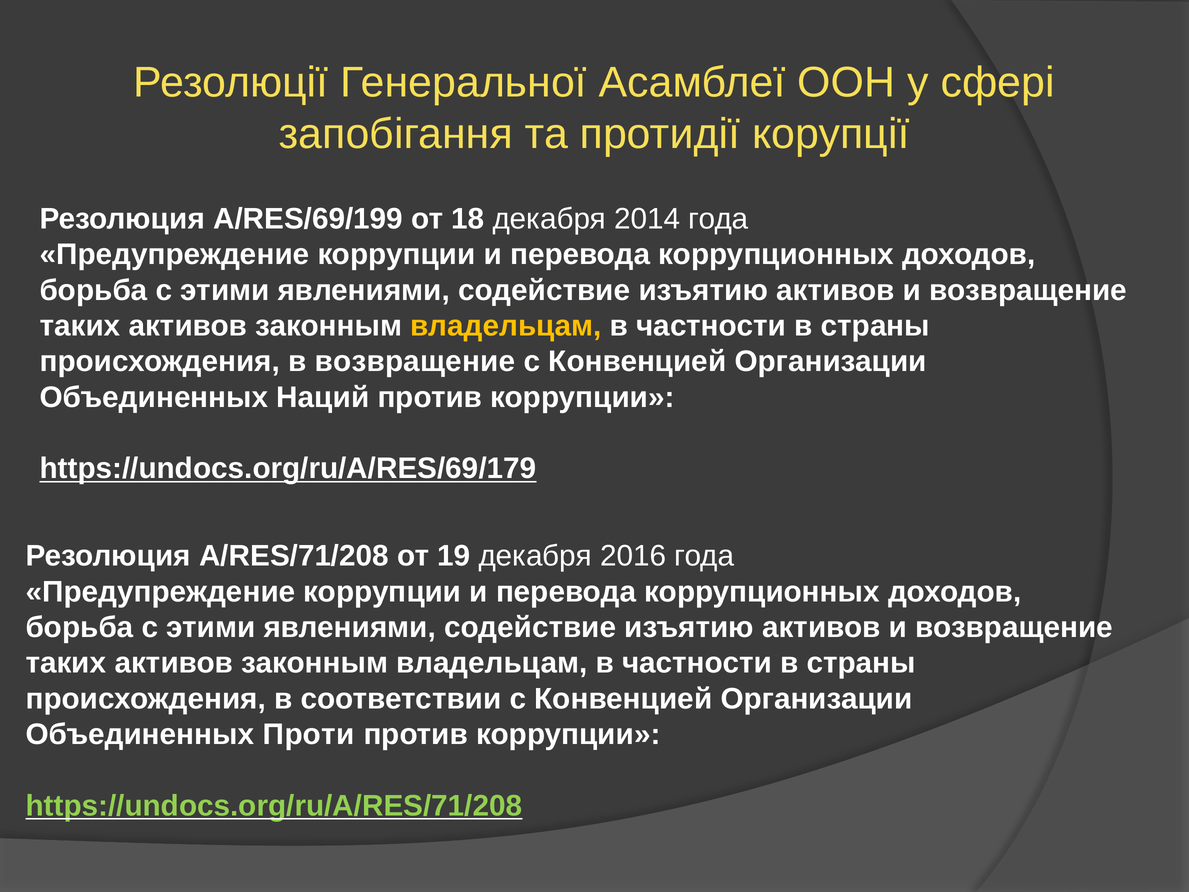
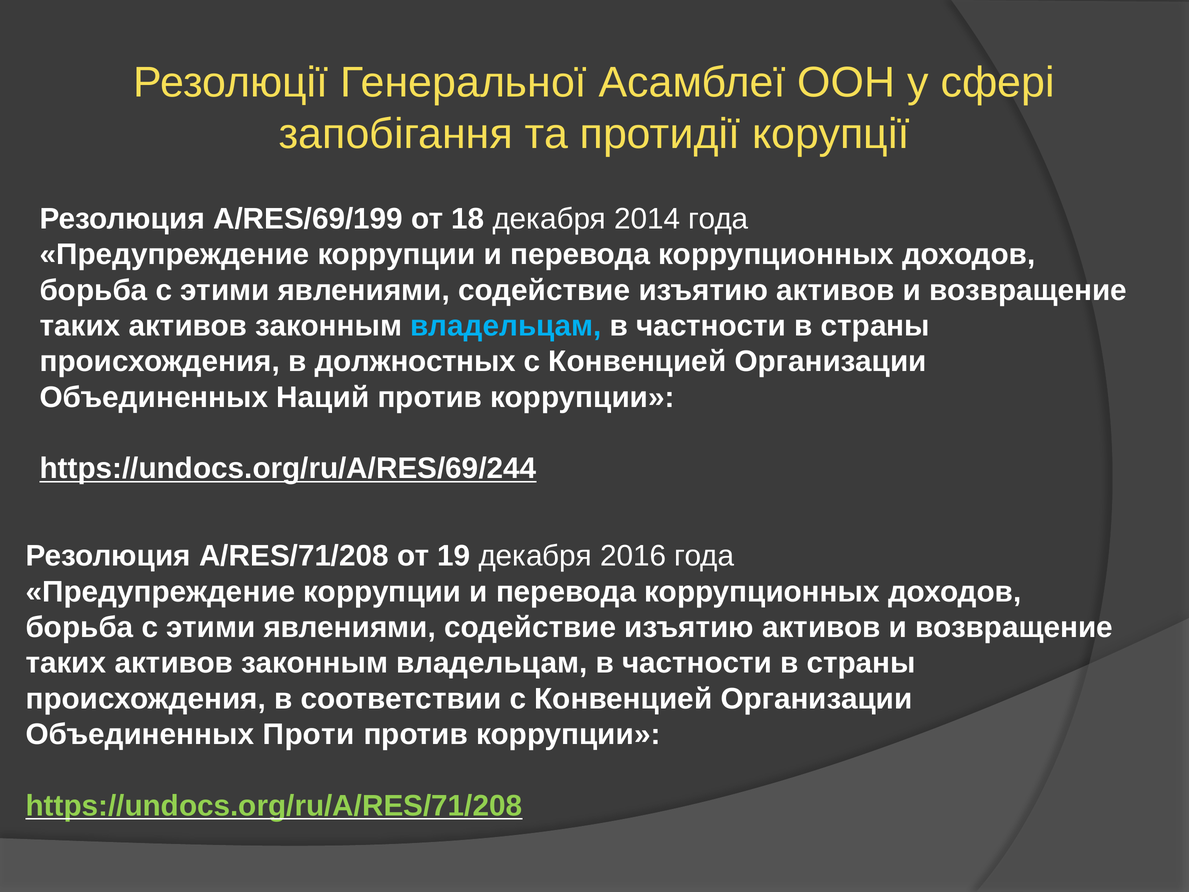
владельцам colour: yellow -> light blue (506, 326)
в возвращение: возвращение -> должностных (415, 361)
https://undocs.org/ru/A/RES/69/179: https://undocs.org/ru/A/RES/69/179 -> https://undocs.org/ru/A/RES/69/244 (288, 468)
